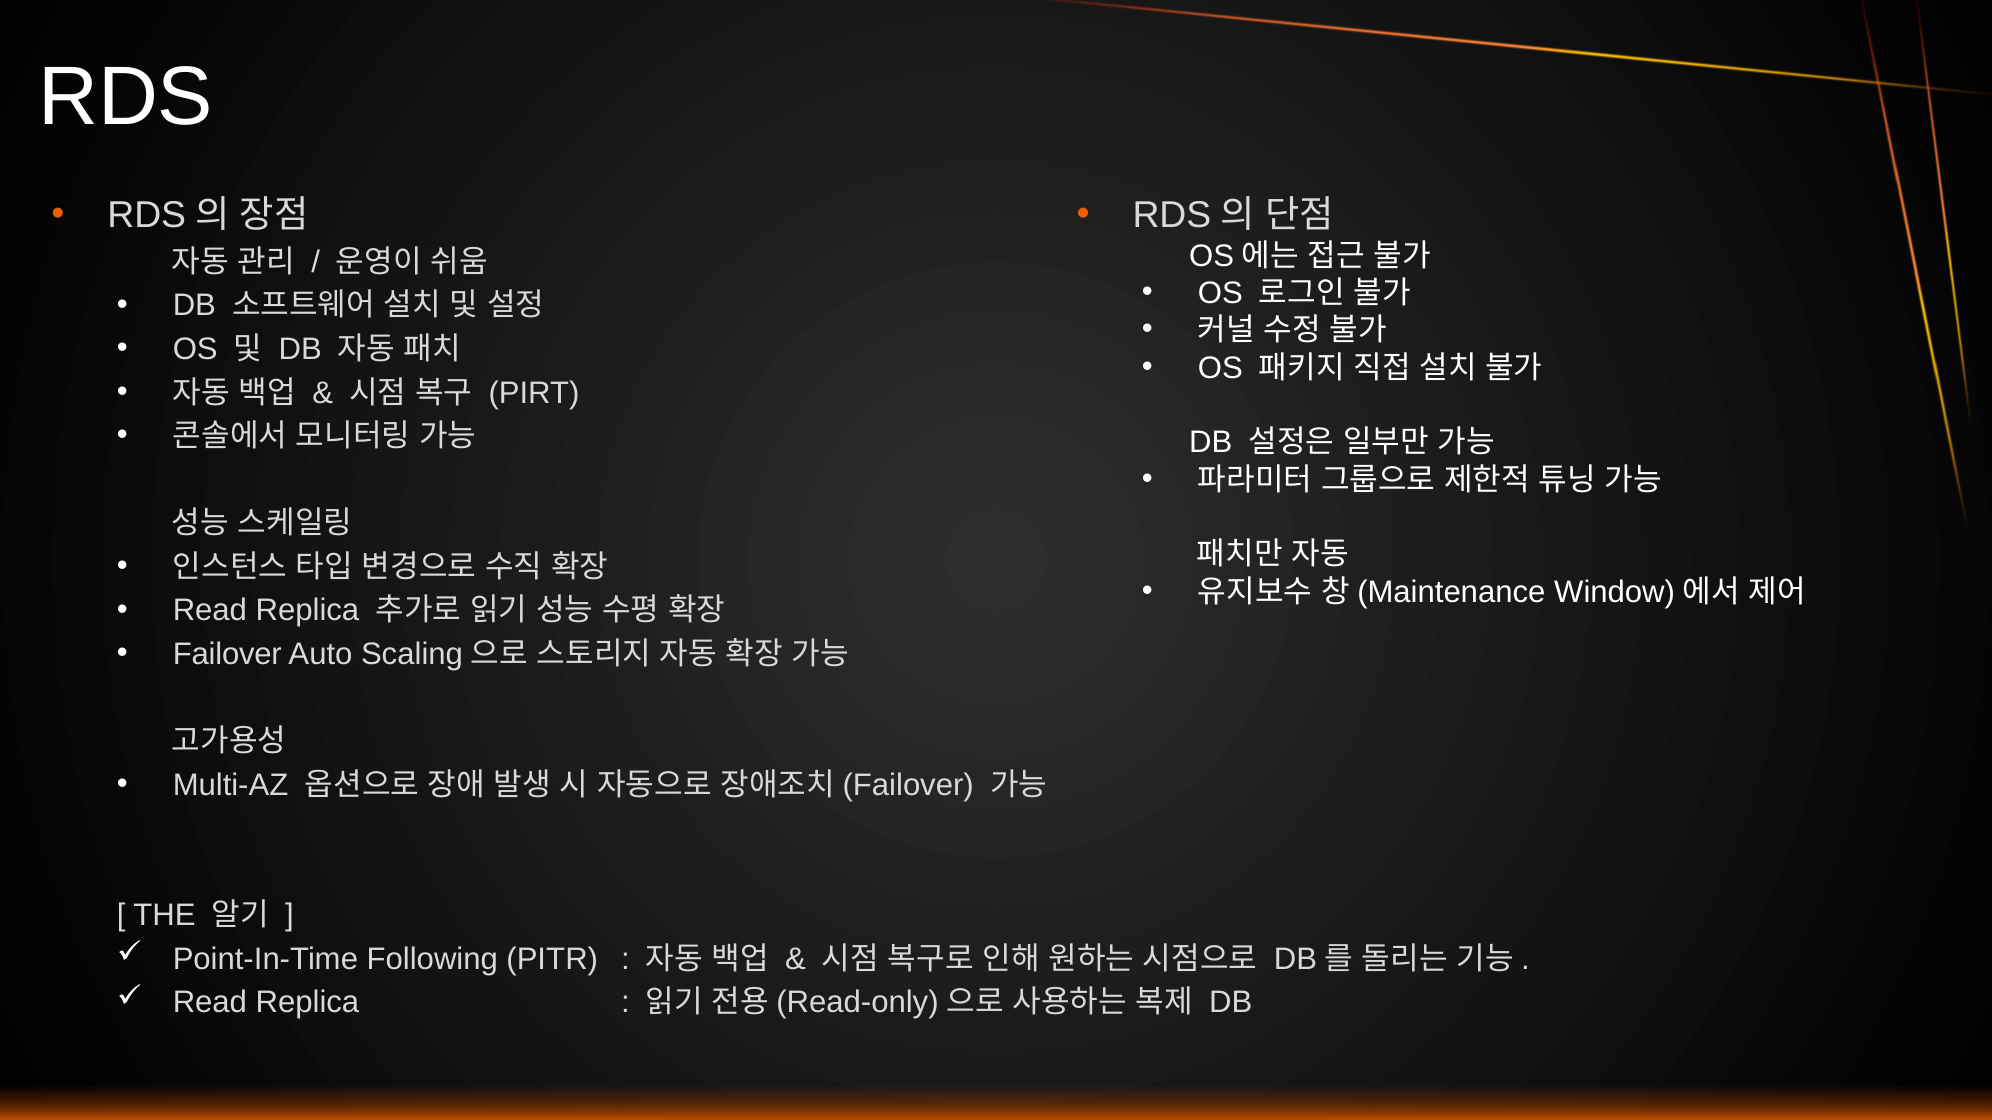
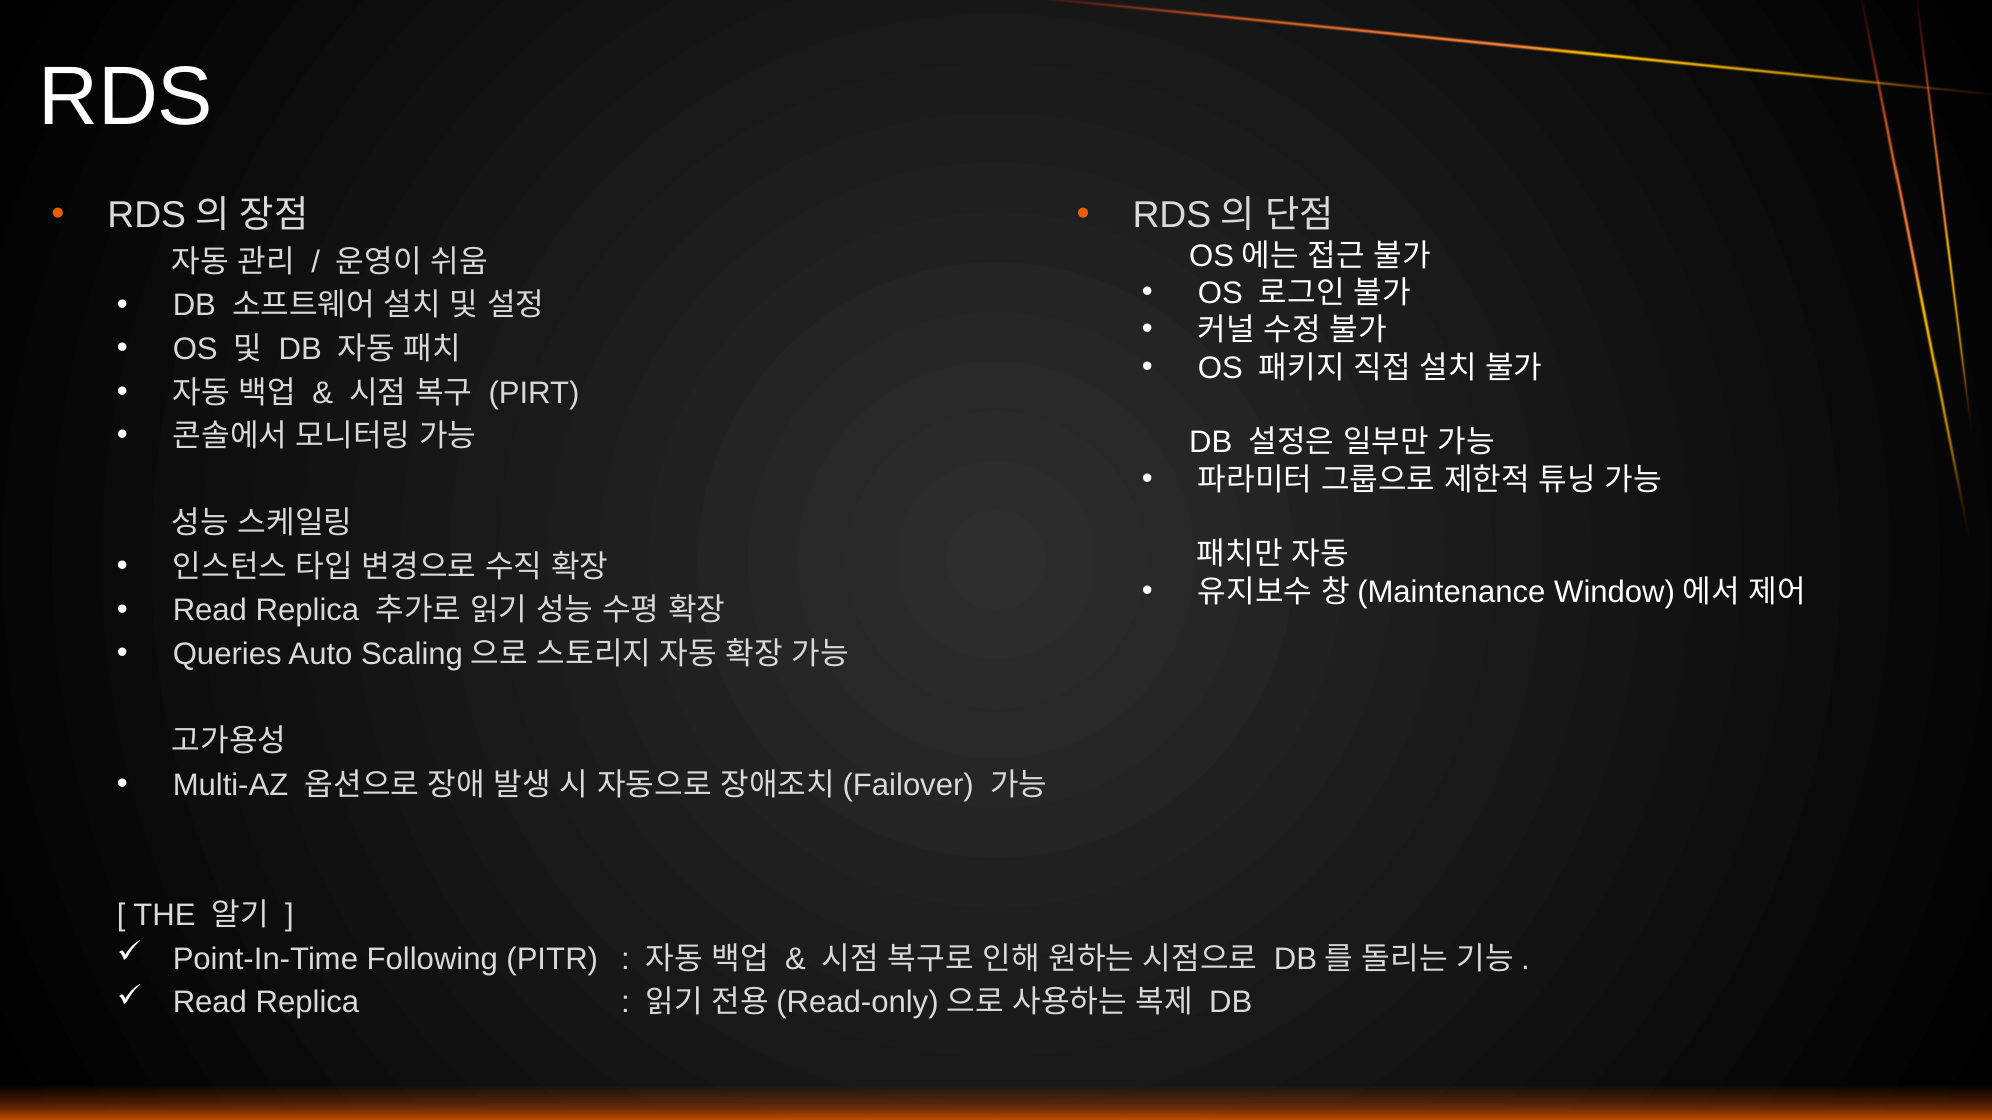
Failover: Failover -> Queries (227, 654)
